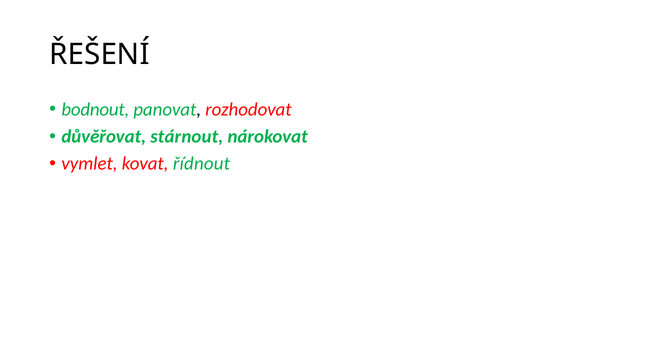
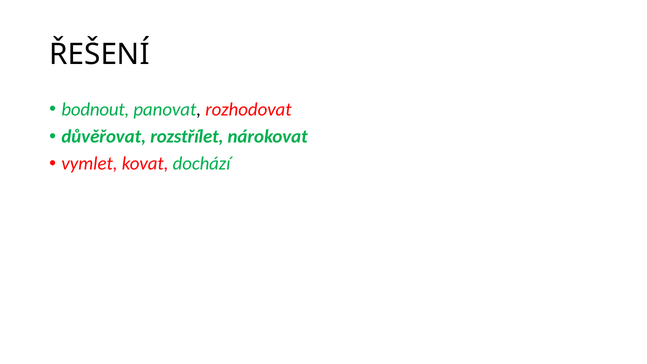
stárnout: stárnout -> rozstřílet (187, 137)
řídnout: řídnout -> dochází (202, 164)
